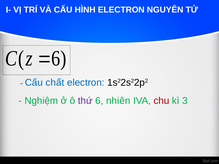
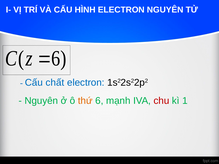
Nghiệm: Nghiệm -> Nguyên (41, 101)
thứ colour: purple -> orange (85, 101)
nhiên: nhiên -> mạnh (118, 101)
3: 3 -> 1 (185, 101)
